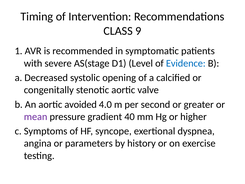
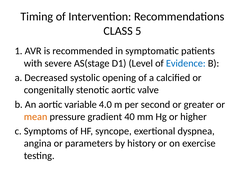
9: 9 -> 5 (138, 31)
avoided: avoided -> variable (81, 104)
mean colour: purple -> orange (36, 117)
